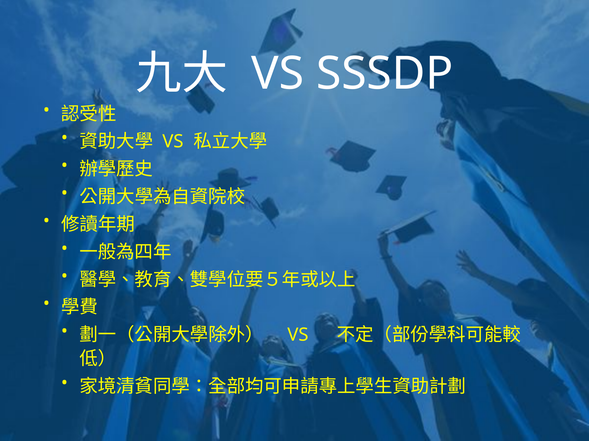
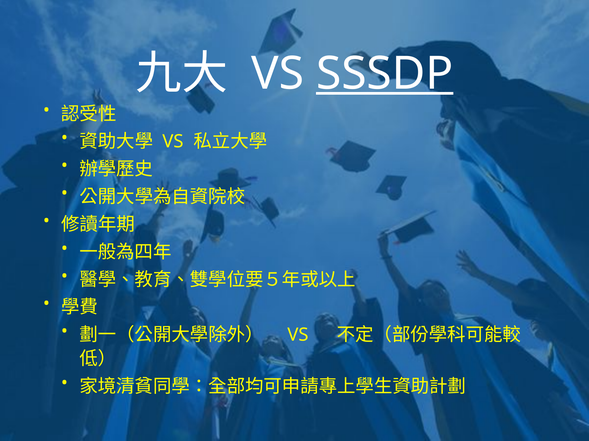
SSSDP underline: none -> present (385, 74)
